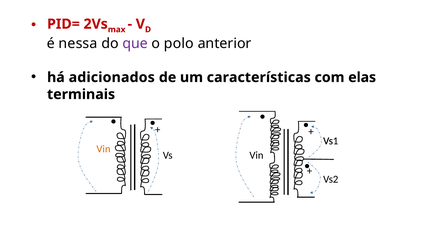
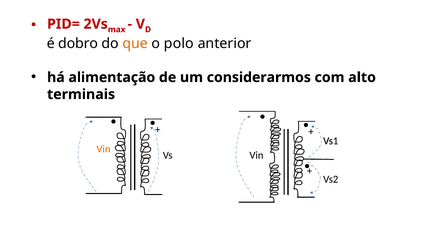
nessa: nessa -> dobro (78, 43)
que colour: purple -> orange (135, 43)
adicionados: adicionados -> alimentação (112, 77)
características: características -> considerarmos (259, 77)
elas: elas -> alto (362, 77)
